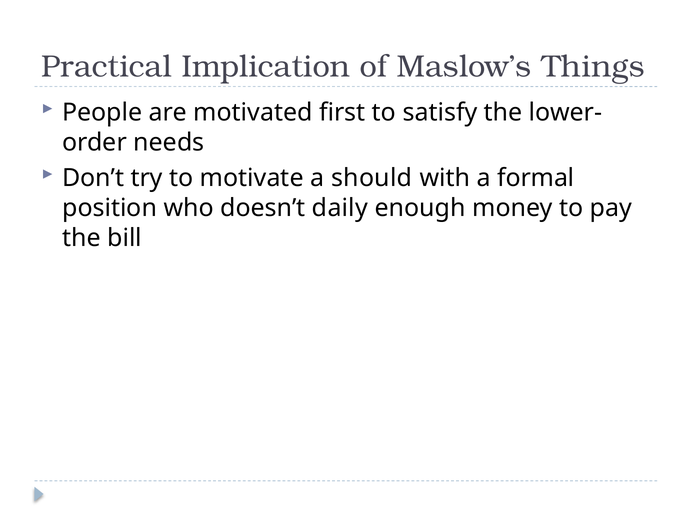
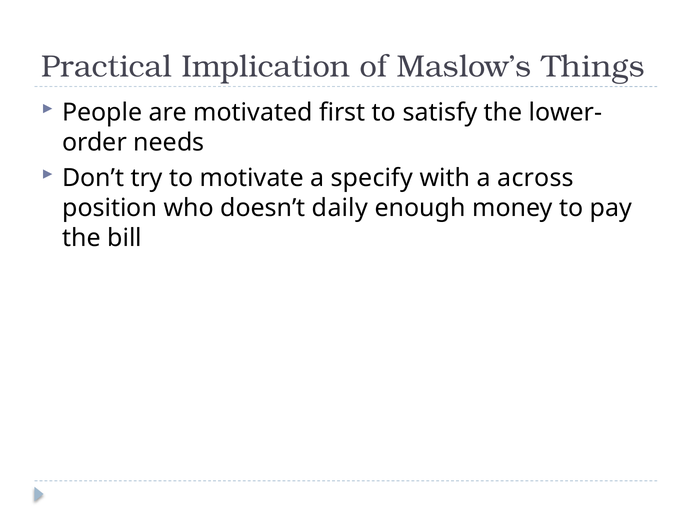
should: should -> specify (372, 178)
formal: formal -> across (536, 178)
